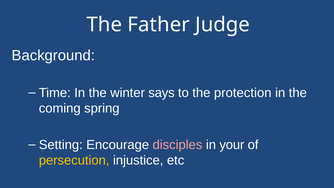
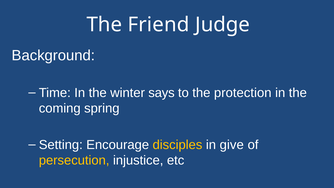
Father: Father -> Friend (159, 25)
disciples colour: pink -> yellow (177, 145)
your: your -> give (232, 145)
